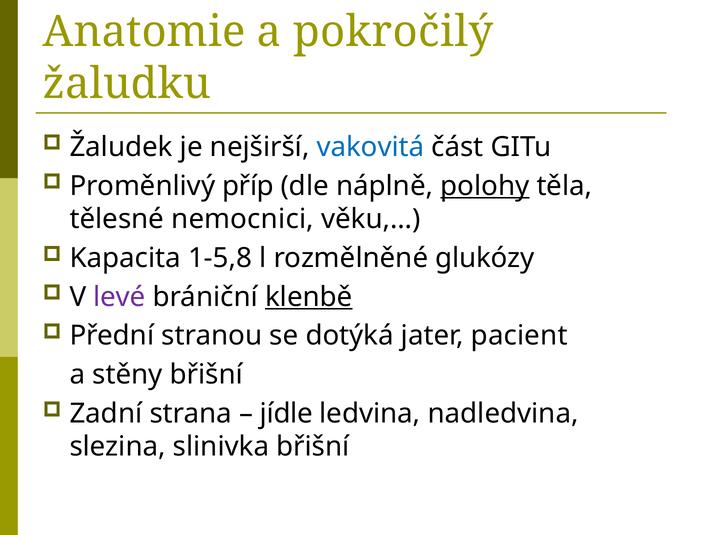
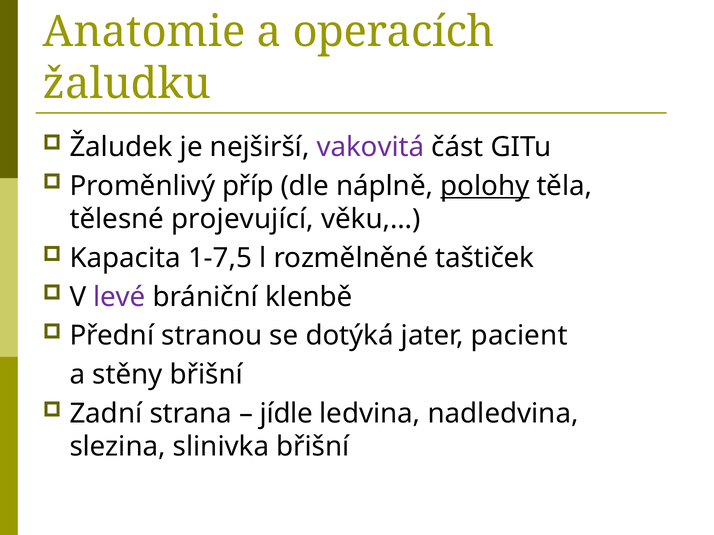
pokročilý: pokročilý -> operacích (394, 32)
vakovitá colour: blue -> purple (371, 147)
nemocnici: nemocnici -> projevující (243, 219)
1-5,8: 1-5,8 -> 1-7,5 (220, 258)
glukózy: glukózy -> taštiček (485, 258)
klenbě underline: present -> none (309, 297)
